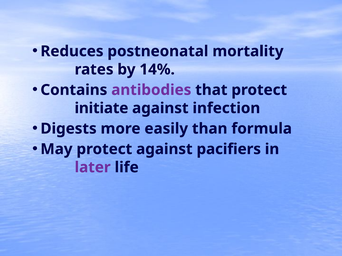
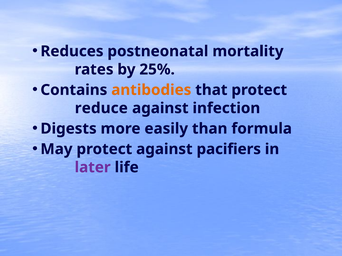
14%: 14% -> 25% (157, 70)
antibodies colour: purple -> orange (151, 90)
initiate: initiate -> reduce (101, 108)
